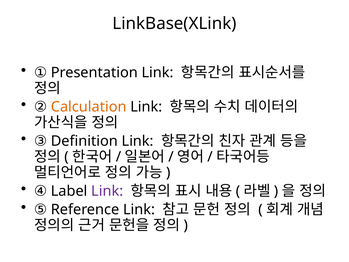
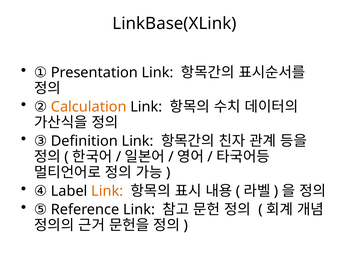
Link colour: purple -> orange (107, 191)
